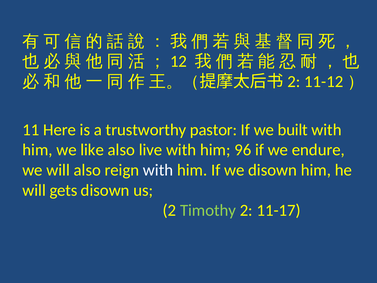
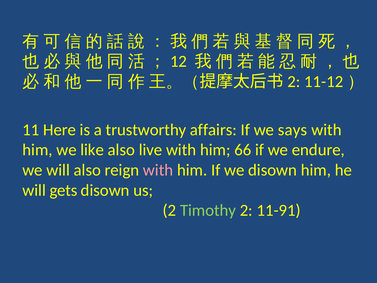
pastor: pastor -> affairs (213, 130)
built: built -> says (293, 130)
96: 96 -> 66 (243, 150)
with colour: white -> pink (158, 170)
11-17: 11-17 -> 11-91 (279, 210)
